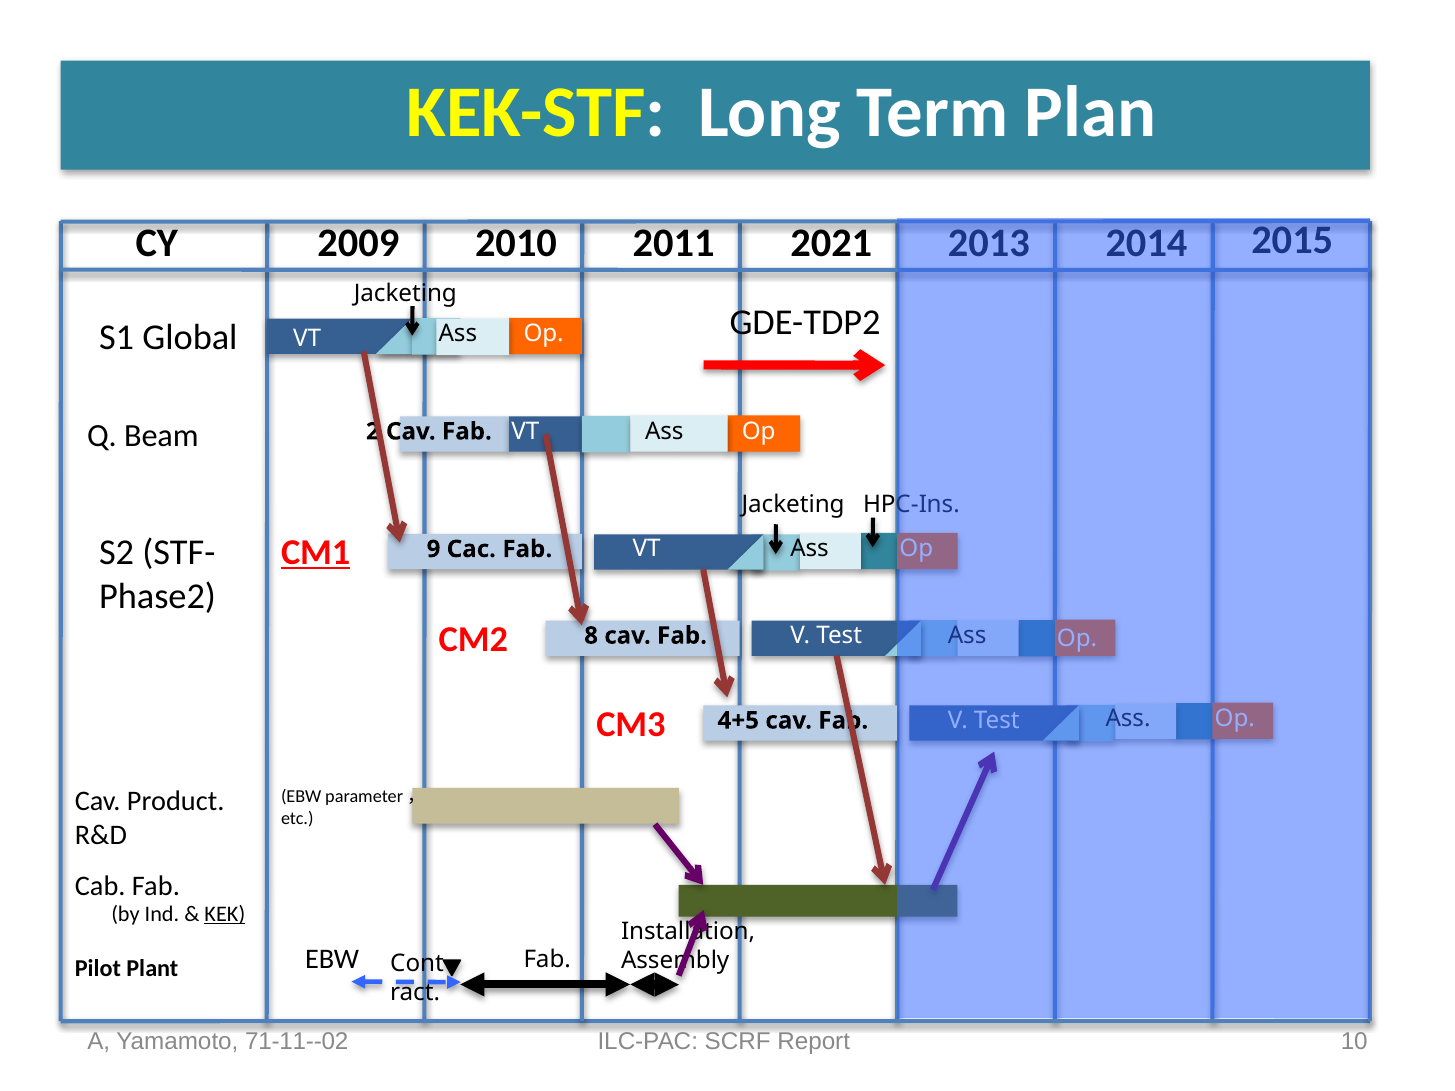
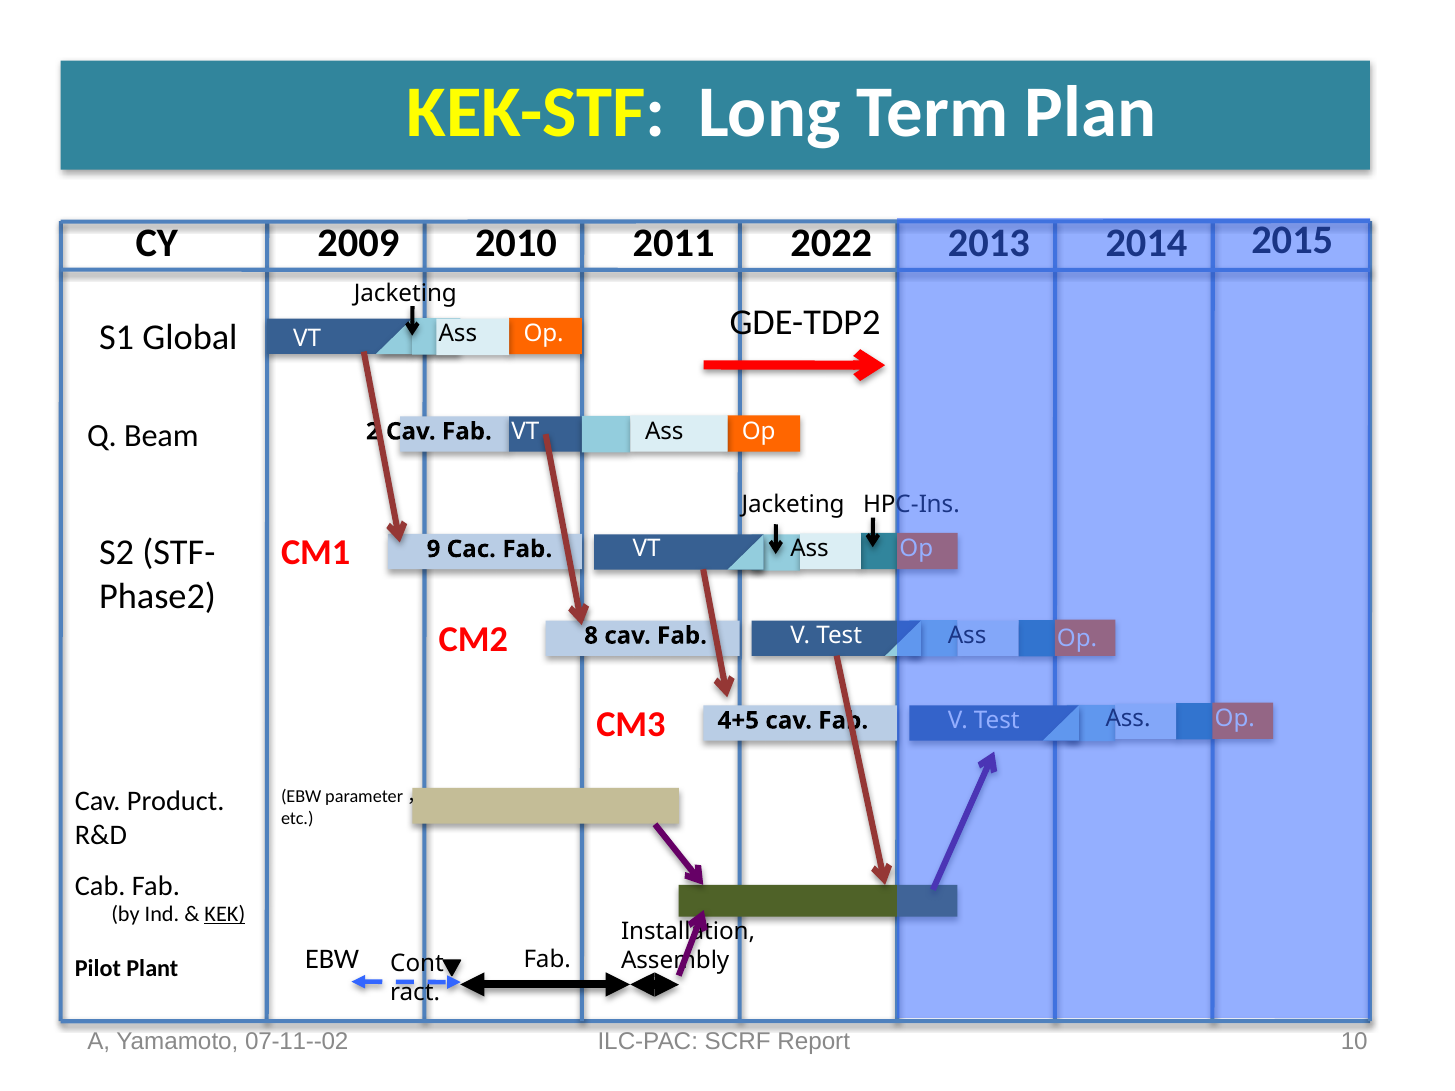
2021: 2021 -> 2022 (831, 243)
CM1 underline: present -> none (316, 553)
71-11--02: 71-11--02 -> 07-11--02 (297, 1042)
